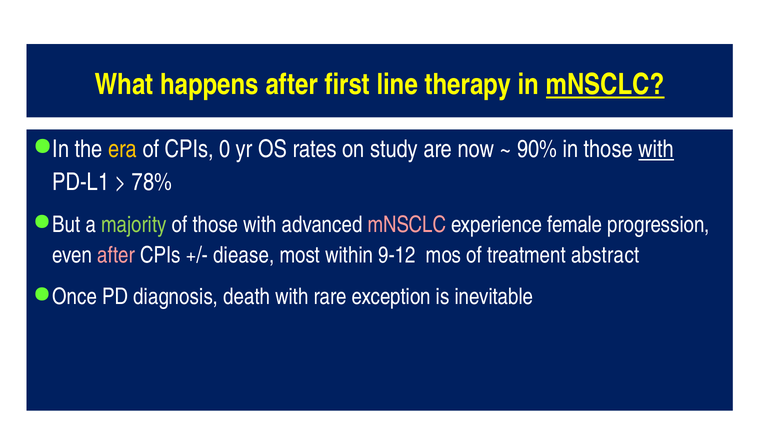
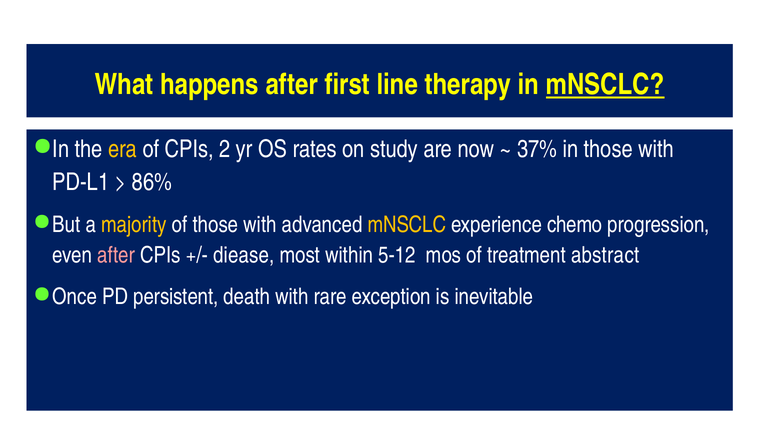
0: 0 -> 2 (225, 149)
90%: 90% -> 37% (537, 149)
with underline: present -> none (656, 149)
78%: 78% -> 86% (152, 182)
majority colour: light green -> yellow (134, 225)
mNSCLC colour: pink -> yellow (407, 225)
female: female -> chemo (575, 225)
9-12: 9-12 -> 5-12 (397, 255)
diagnosis: diagnosis -> persistent (176, 297)
